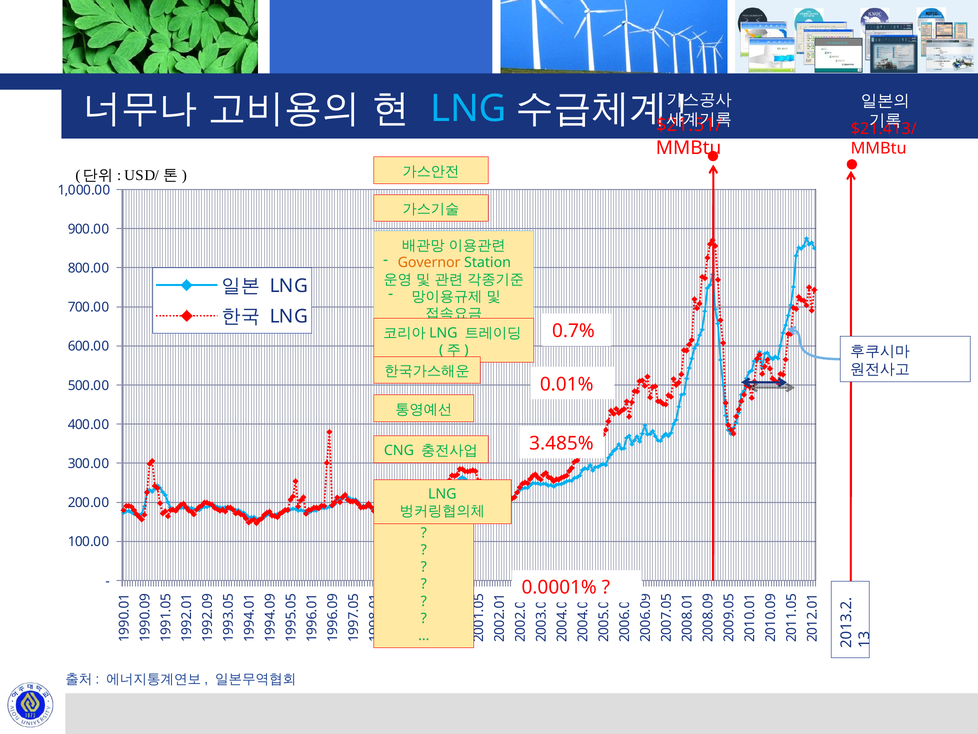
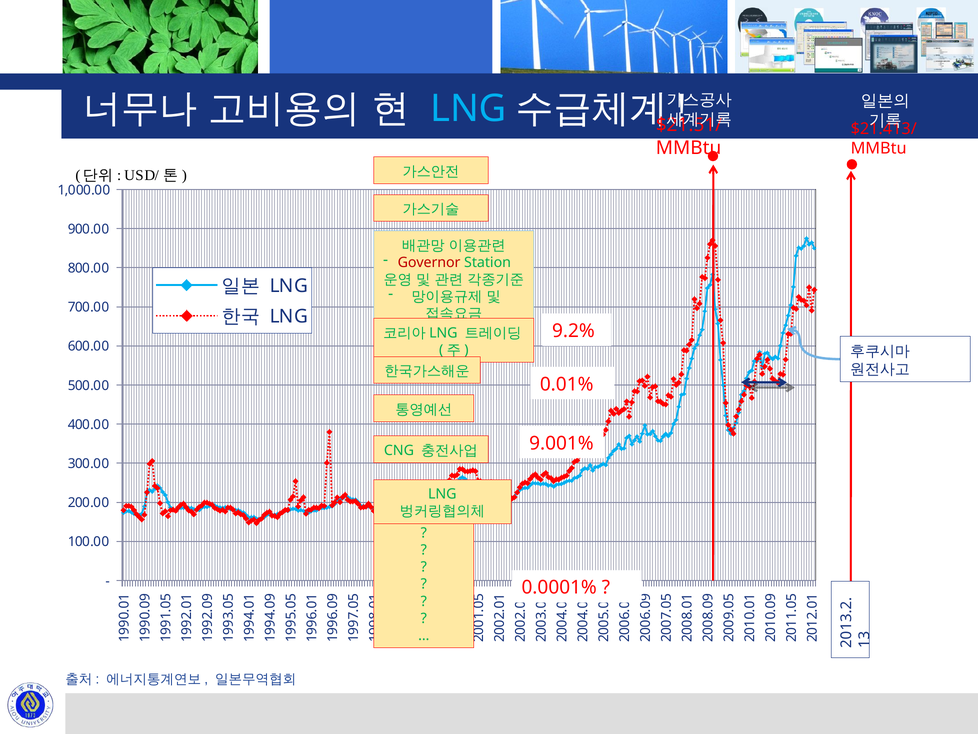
Governor colour: orange -> red (429, 262)
0.7%: 0.7% -> 9.2% (573, 331)
3.485%: 3.485% -> 9.001% (561, 443)
